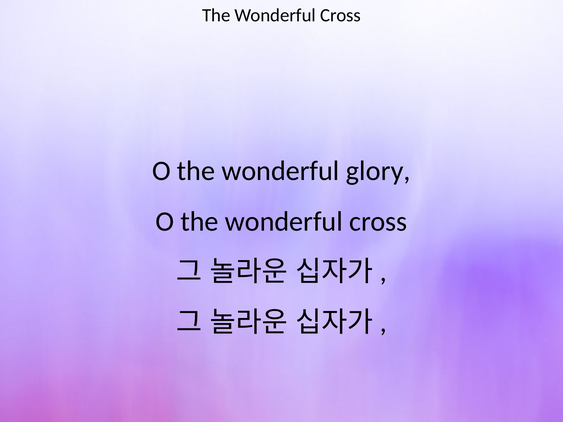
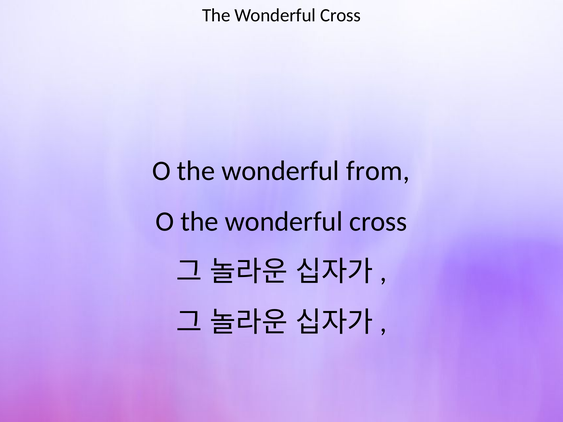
glory: glory -> from (378, 171)
